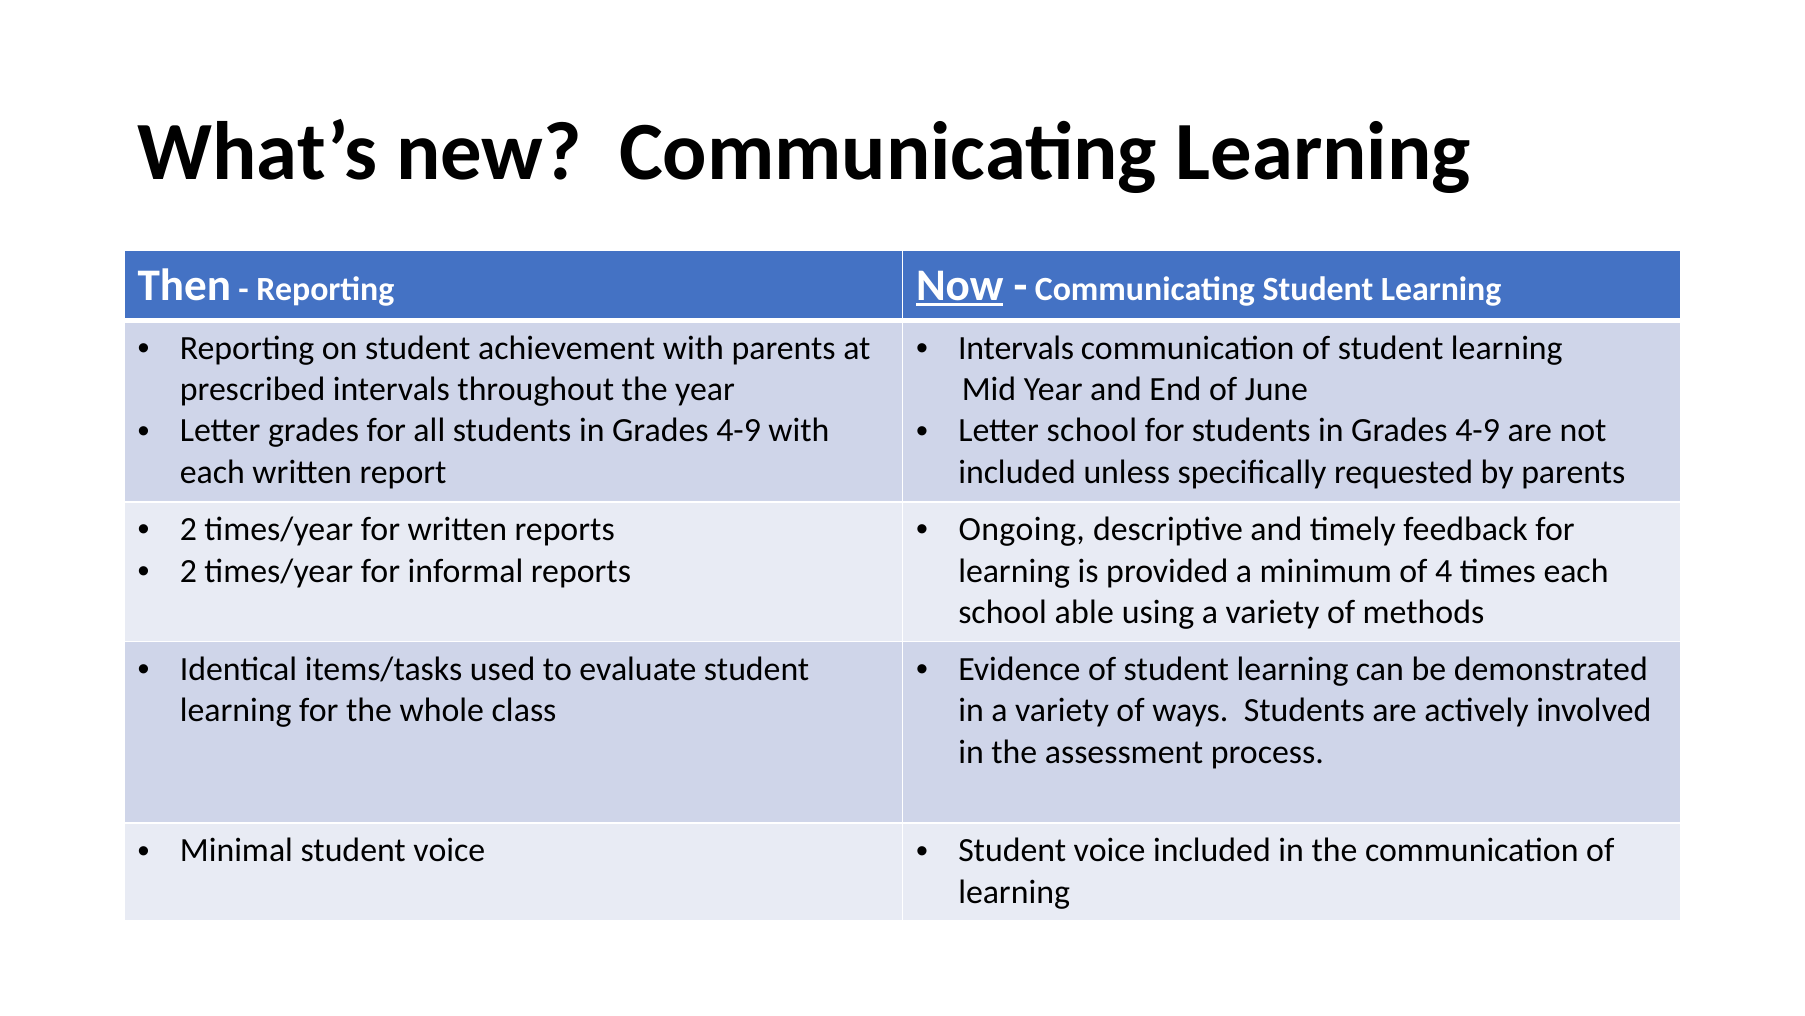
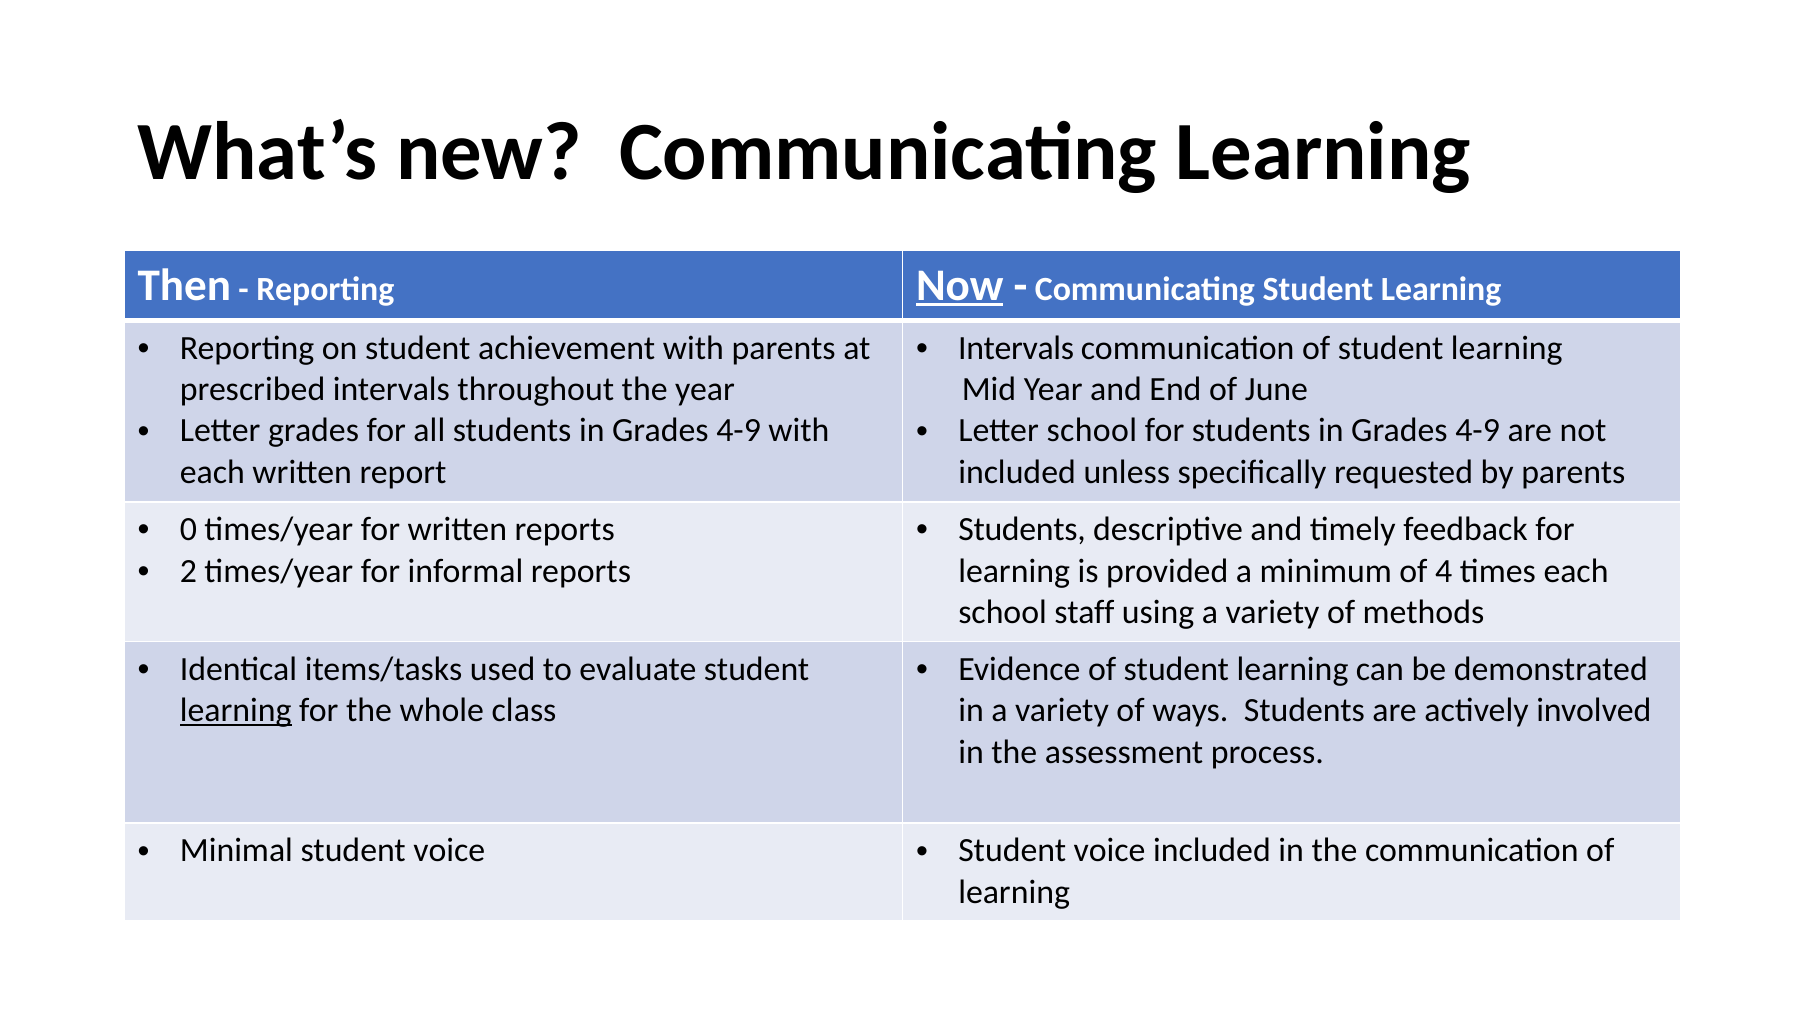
2: 2 -> 0 (188, 529)
Ongoing: Ongoing -> Students (1022, 529)
able: able -> staff (1084, 612)
learning underline: none -> present (236, 710)
